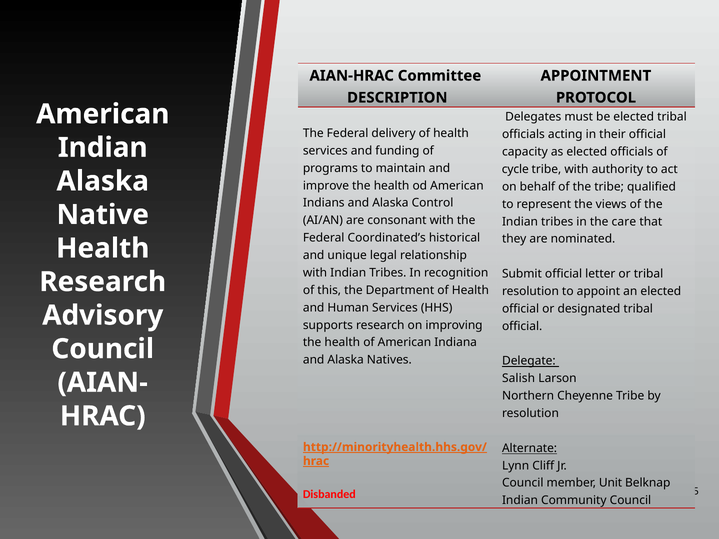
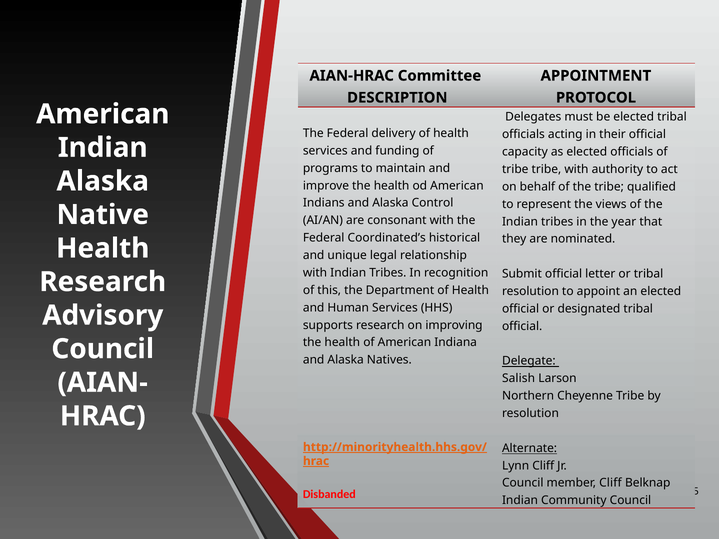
cycle: cycle -> tribe (515, 169)
care: care -> year (624, 222)
member Unit: Unit -> Cliff (610, 483)
